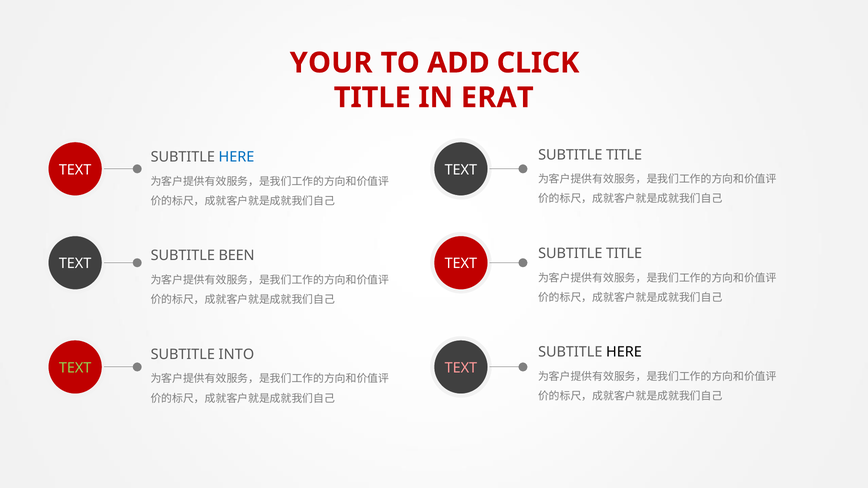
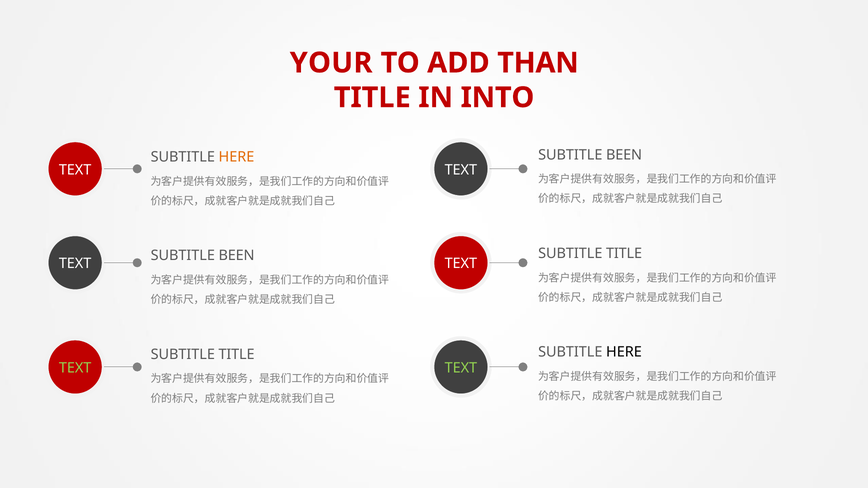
CLICK: CLICK -> THAN (538, 63)
ERAT: ERAT -> INTO (497, 98)
TITLE: TITLE -> BEEN (624, 155)
HERE colour: blue -> orange (237, 157)
INTO: INTO -> TITLE (237, 354)
TEXT colour: pink -> light green (461, 368)
